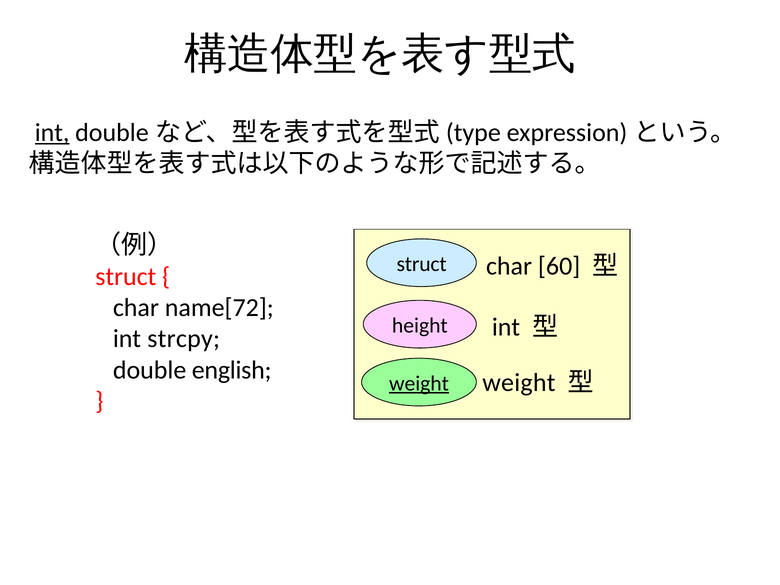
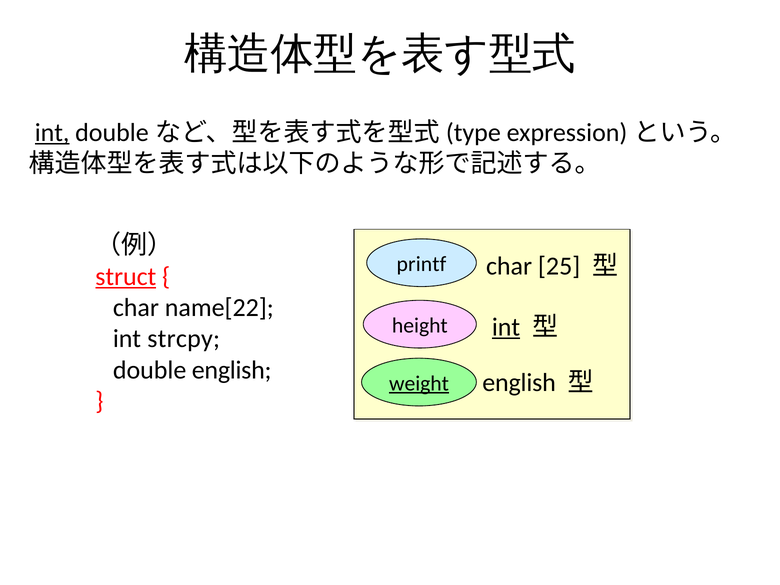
struct: struct -> printf (421, 264)
60: 60 -> 25 (559, 266)
struct underline: none -> present (126, 277)
name[72: name[72 -> name[22 (219, 308)
int underline: none -> present (506, 327)
weight: weight -> english (519, 383)
